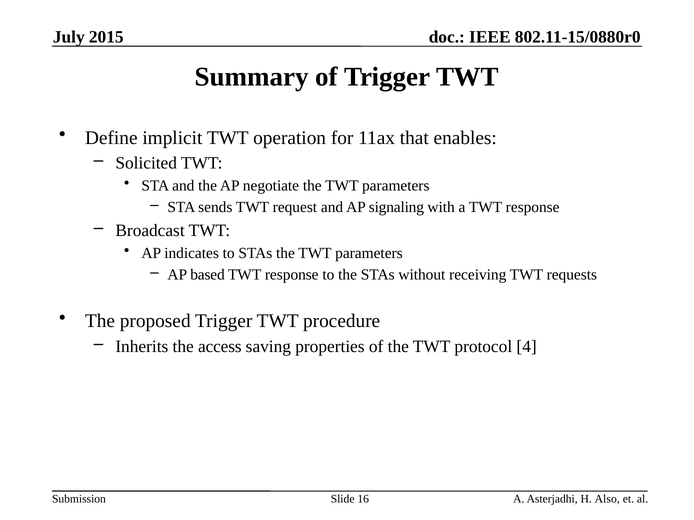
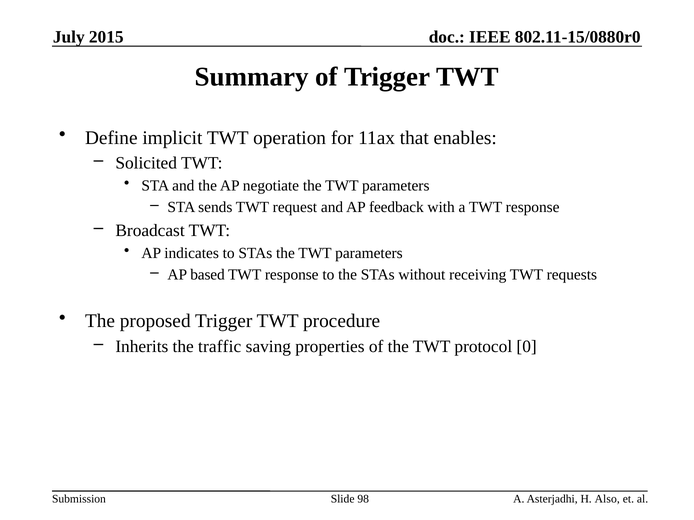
signaling: signaling -> feedback (396, 207)
access: access -> traffic (220, 347)
4: 4 -> 0 (527, 347)
16: 16 -> 98 (363, 499)
